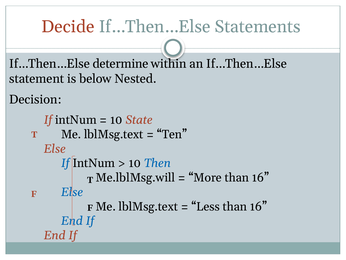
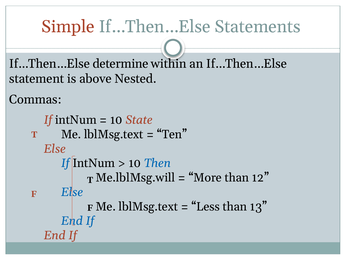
Decide: Decide -> Simple (68, 26)
below: below -> above (95, 79)
Decision: Decision -> Commas (35, 99)
More than 16: 16 -> 12 (260, 177)
Less than 16: 16 -> 13 (258, 206)
